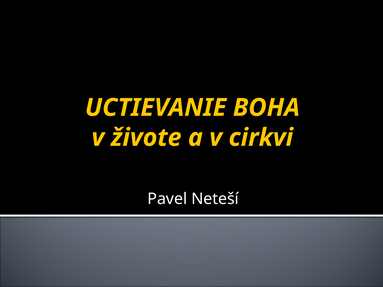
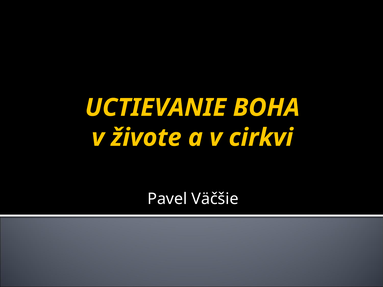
Neteší: Neteší -> Väčšie (215, 199)
